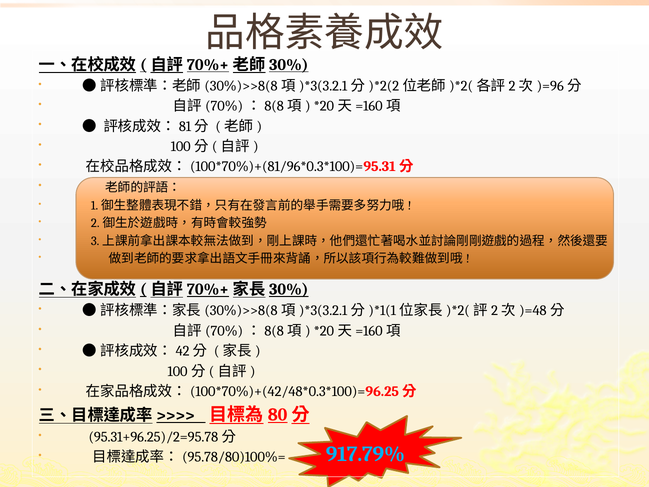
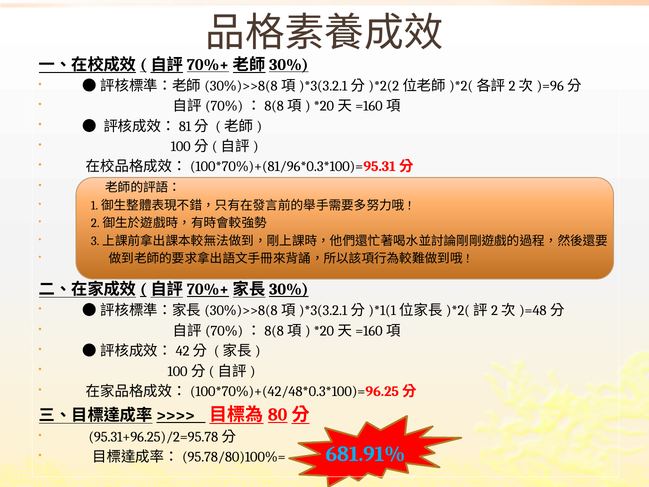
917.79%: 917.79% -> 681.91% (365, 454)
